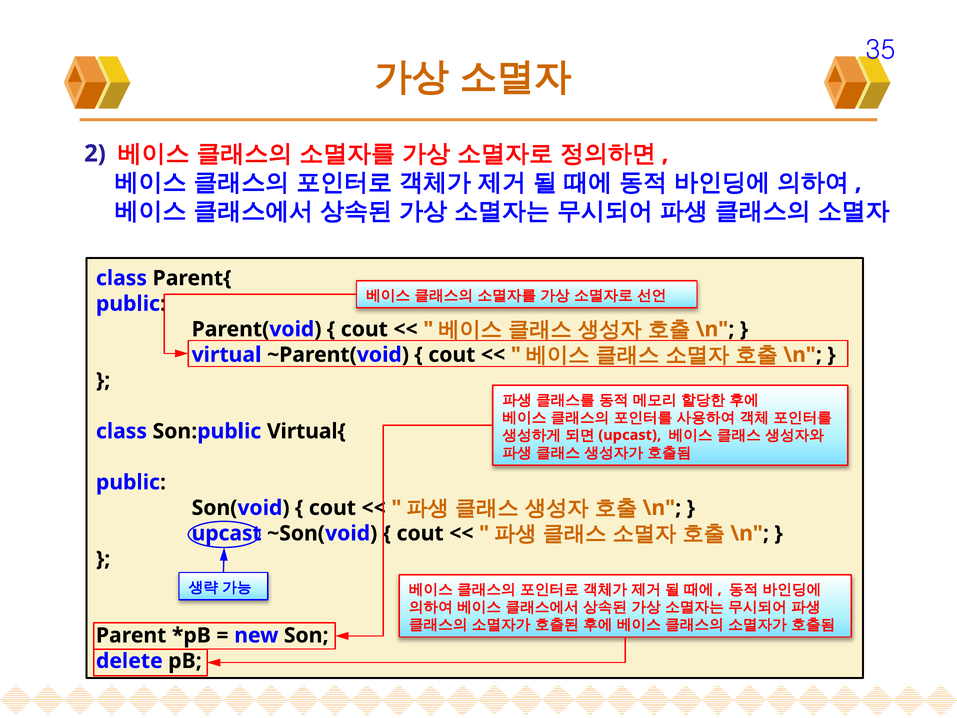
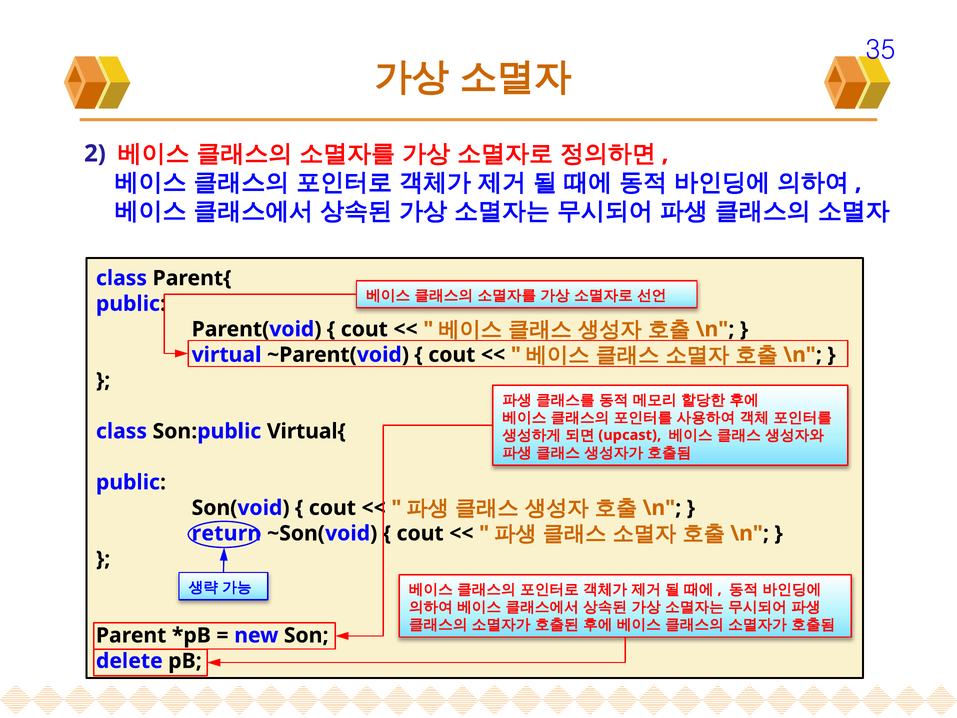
upcast: upcast -> return (226, 533)
